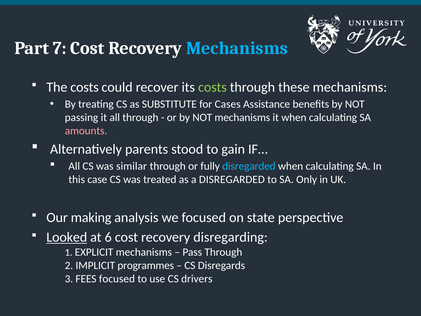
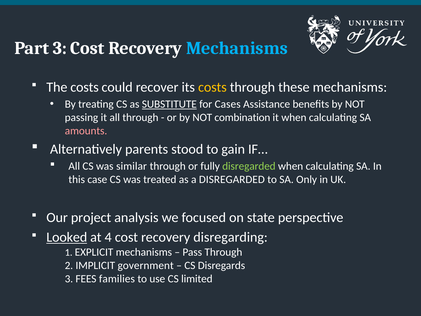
Part 7: 7 -> 3 (60, 48)
costs colour: light green -> yellow (212, 87)
SUBSTITUTE underline: none -> present (169, 104)
NOT mechanisms: mechanisms -> combination (242, 118)
disregarded colour: light blue -> light green (249, 166)
making: making -> project (91, 218)
6: 6 -> 4 (108, 237)
programmes: programmes -> government (146, 266)
FEES focused: focused -> families (117, 279)
drivers: drivers -> limited (197, 279)
